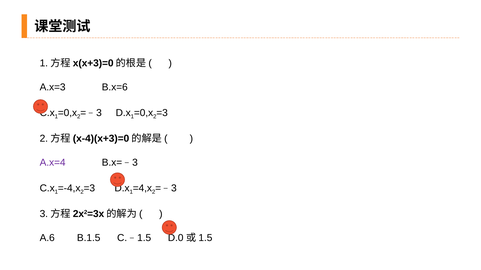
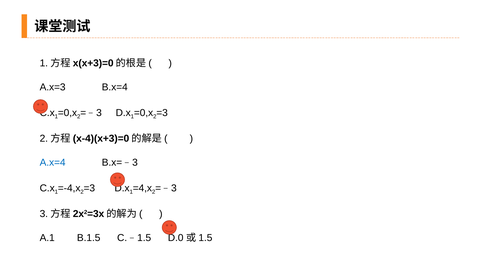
B.x=6: B.x=6 -> B.x=4 (115, 87)
A.x=4 colour: purple -> blue (53, 163)
A.6: A.6 -> A.1 (47, 238)
